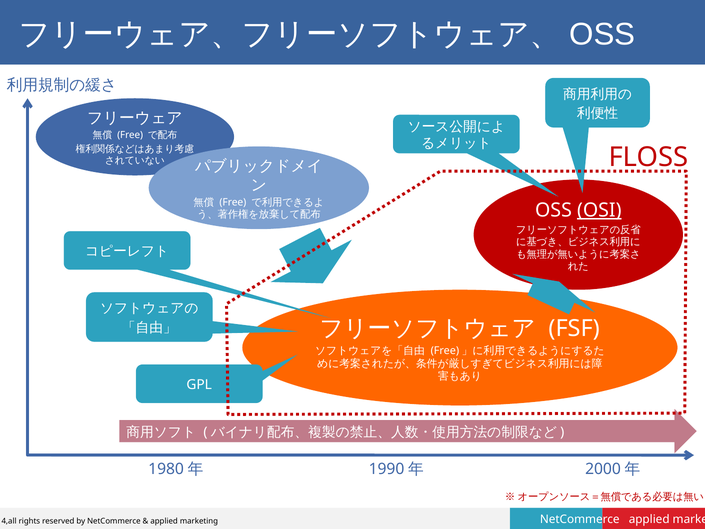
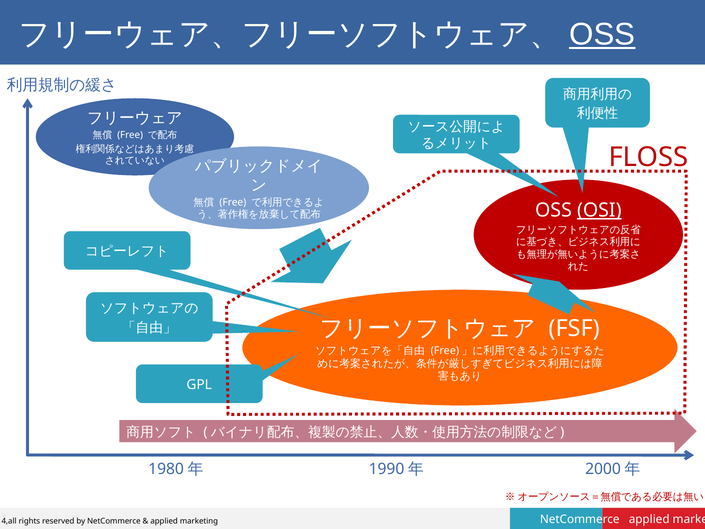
OSS underline: none -> present (602, 34)
